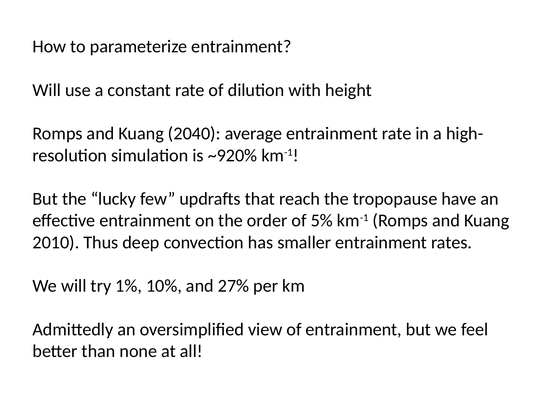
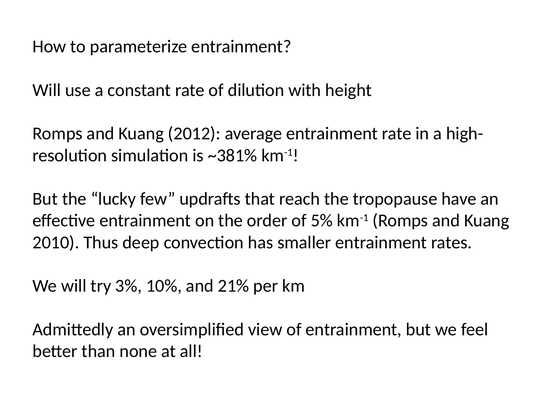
2040: 2040 -> 2012 (194, 134)
~920%: ~920% -> ~381% (232, 155)
1%: 1% -> 3% (129, 286)
27%: 27% -> 21% (233, 286)
